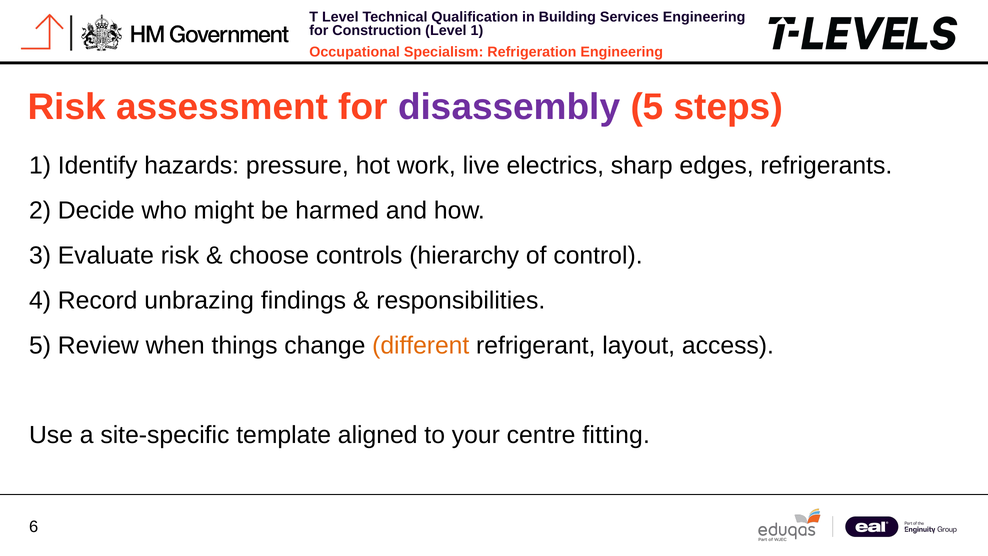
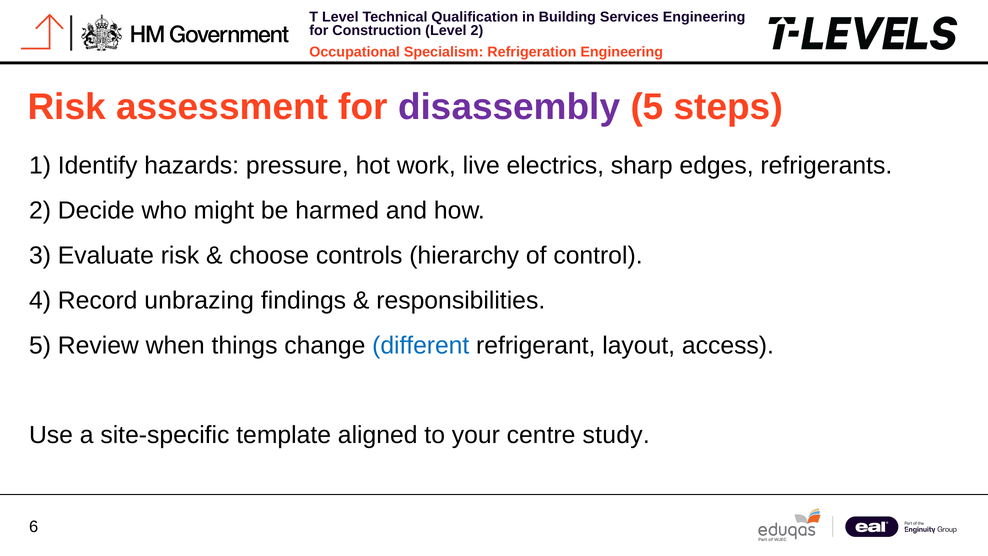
1: 1 -> 2 (477, 30)
different colour: orange -> blue (421, 345)
fitting: fitting -> study (616, 435)
